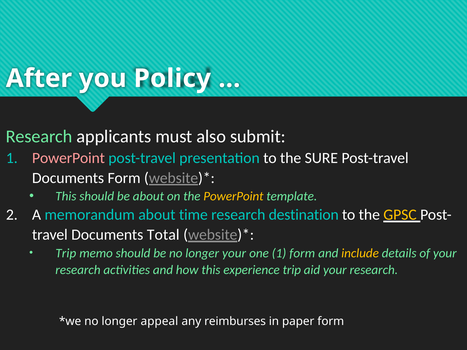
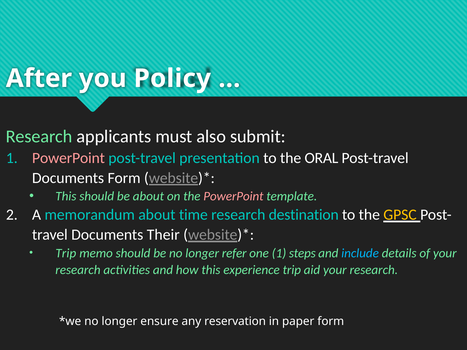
SURE: SURE -> ORAL (321, 158)
PowerPoint colour: yellow -> pink (233, 196)
Total: Total -> Their (163, 235)
longer your: your -> refer (234, 253)
1 form: form -> steps (302, 253)
include colour: yellow -> light blue (360, 253)
appeal: appeal -> ensure (159, 321)
reimburses: reimburses -> reservation (235, 321)
